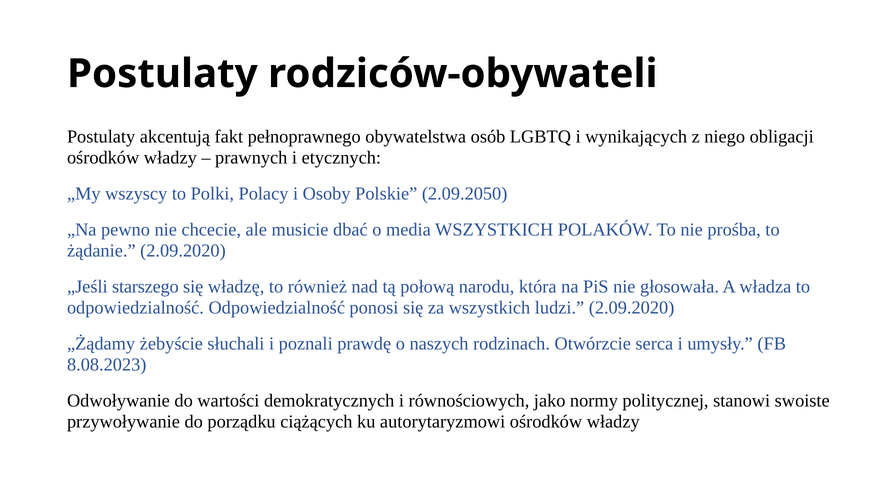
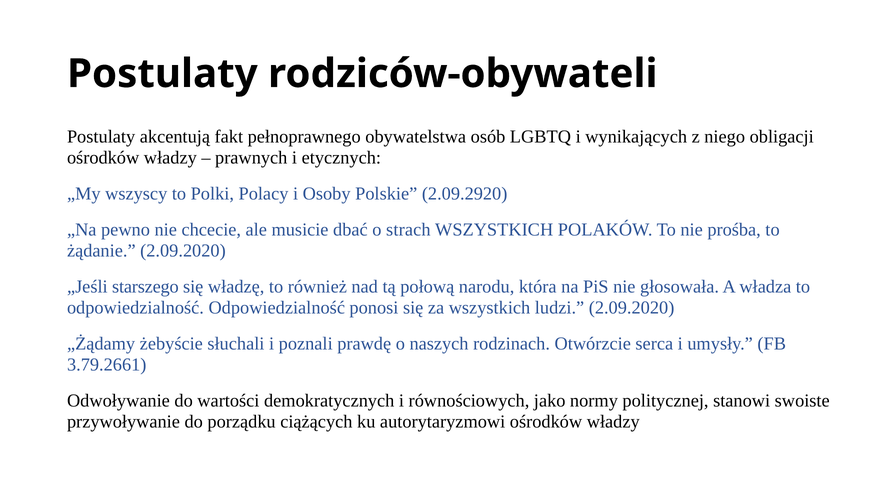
2.09.2050: 2.09.2050 -> 2.09.2920 (465, 194)
media: media -> strach (408, 230)
8.08.2023: 8.08.2023 -> 3.79.2661 (107, 365)
